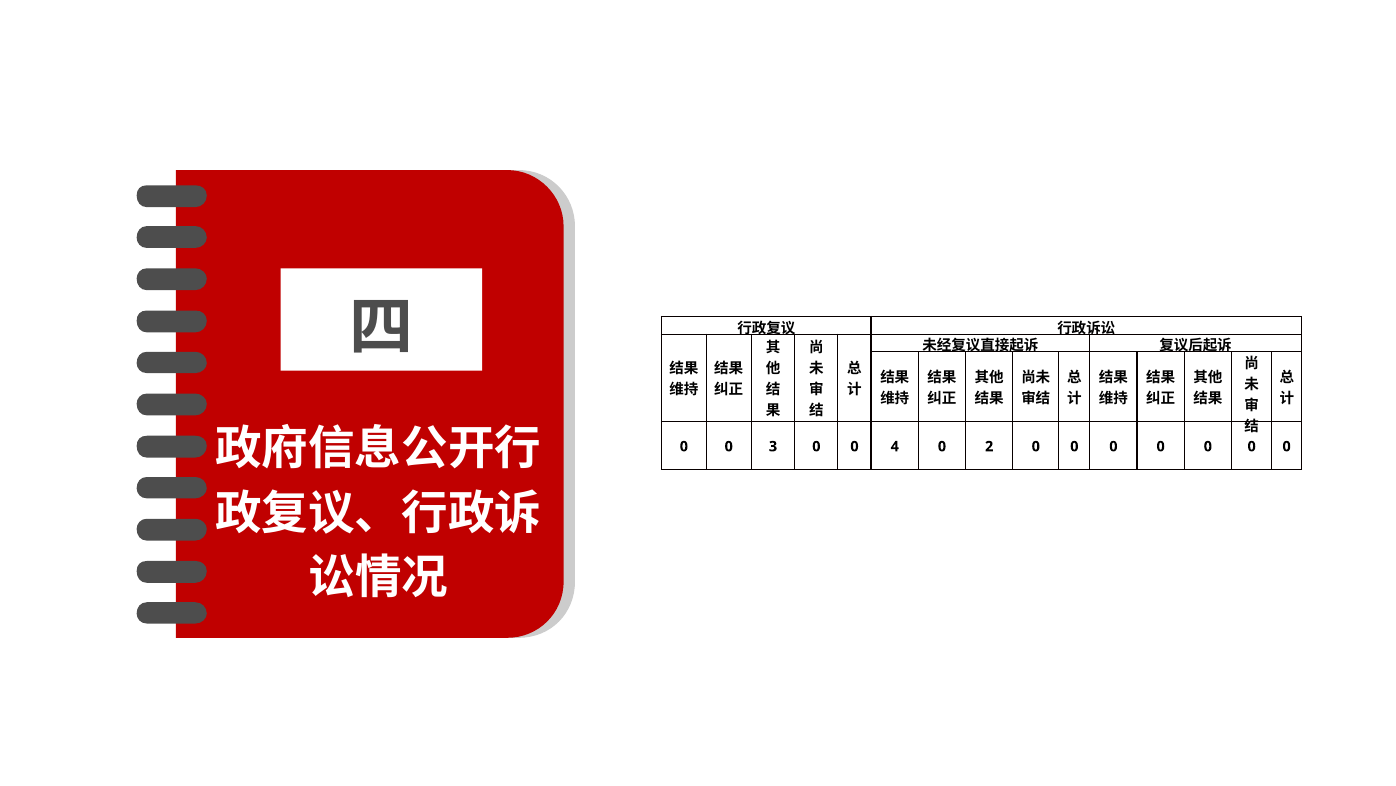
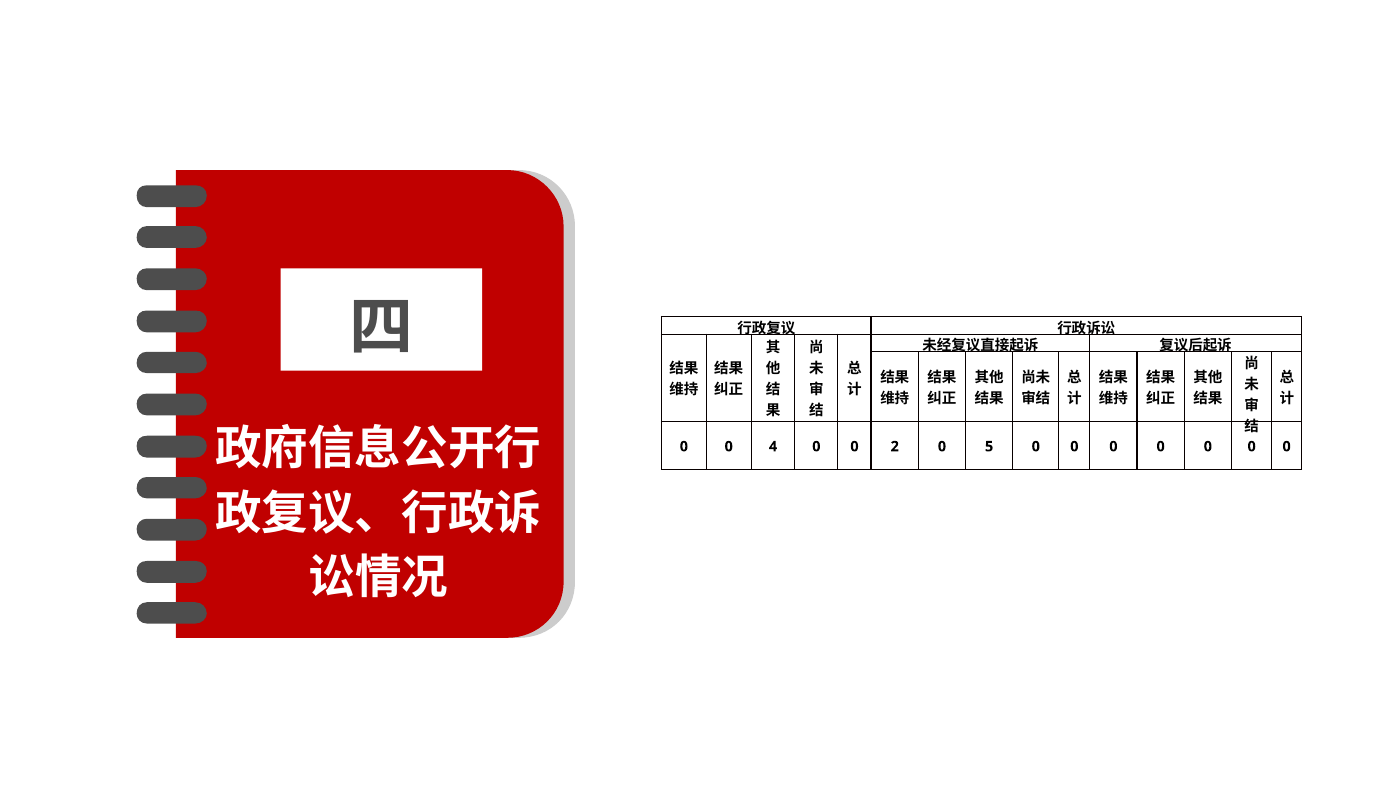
3: 3 -> 4 (773, 446)
4: 4 -> 2 (895, 446)
2: 2 -> 5 (989, 446)
